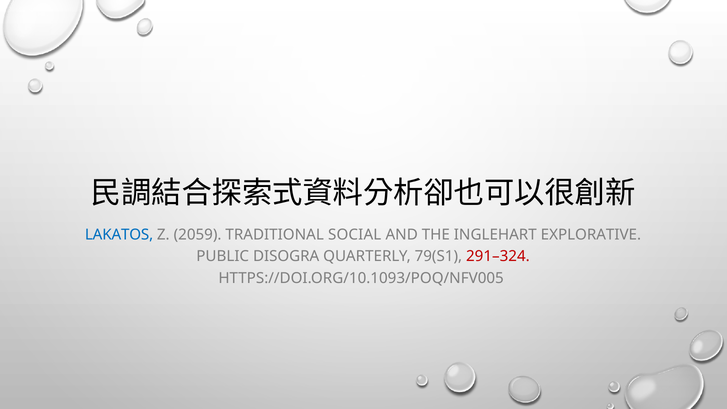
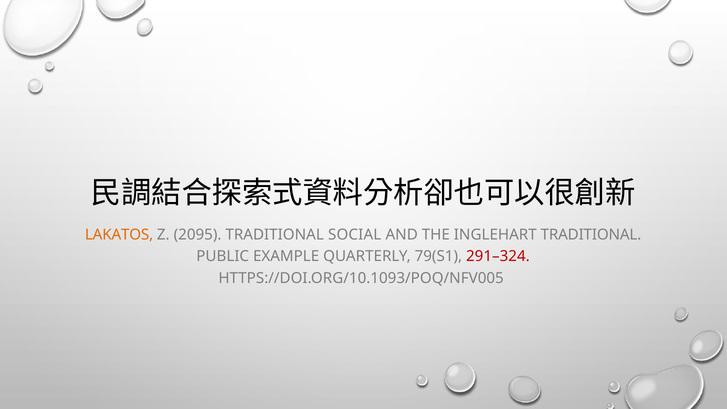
LAKATOS colour: blue -> orange (119, 235)
2059: 2059 -> 2095 (198, 235)
INGLEHART EXPLORATIVE: EXPLORATIVE -> TRADITIONAL (591, 235)
DISOGRA: DISOGRA -> EXAMPLE (286, 256)
